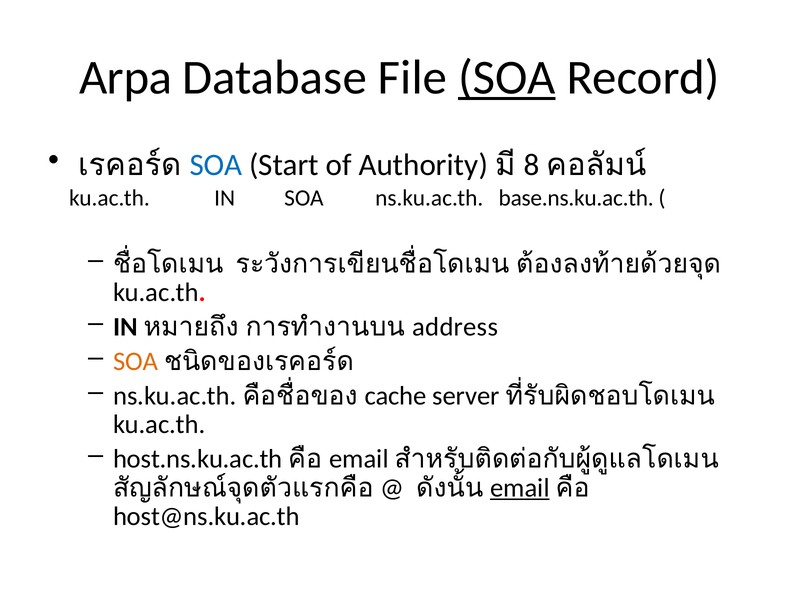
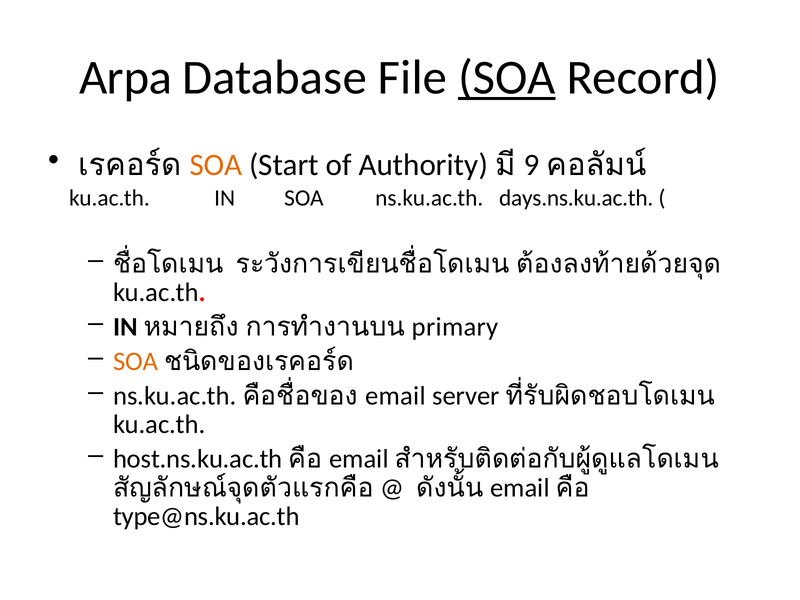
SOA colour: blue -> orange (216, 165)
8: 8 -> 9 (531, 165)
base.ns.ku.ac.th: base.ns.ku.ac.th -> days.ns.ku.ac.th (576, 198)
address: address -> primary (455, 327)
cache: cache -> email (395, 396)
email underline: present -> none (520, 488)
host@ns.ku.ac.th: host@ns.ku.ac.th -> type@ns.ku.ac.th (206, 517)
